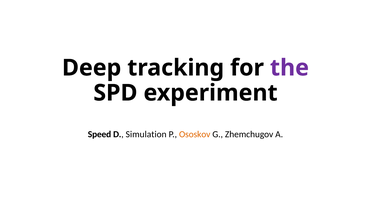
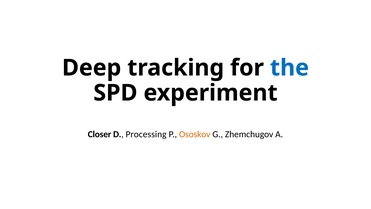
the colour: purple -> blue (289, 68)
Speed: Speed -> Closer (100, 134)
Simulation: Simulation -> Processing (146, 134)
